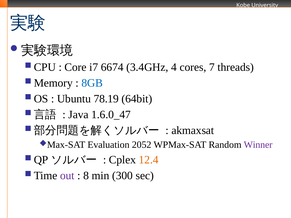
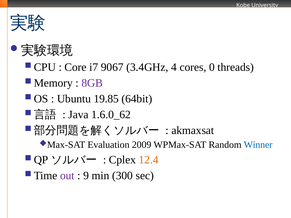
6674: 6674 -> 9067 (112, 67)
7: 7 -> 0 (212, 67)
8GB colour: blue -> purple (92, 83)
78.19: 78.19 -> 19.85 (106, 99)
1.6.0_47: 1.6.0_47 -> 1.6.0_62 (111, 115)
2052: 2052 -> 2009 (142, 145)
Winner colour: purple -> blue (258, 145)
8: 8 -> 9 (86, 176)
